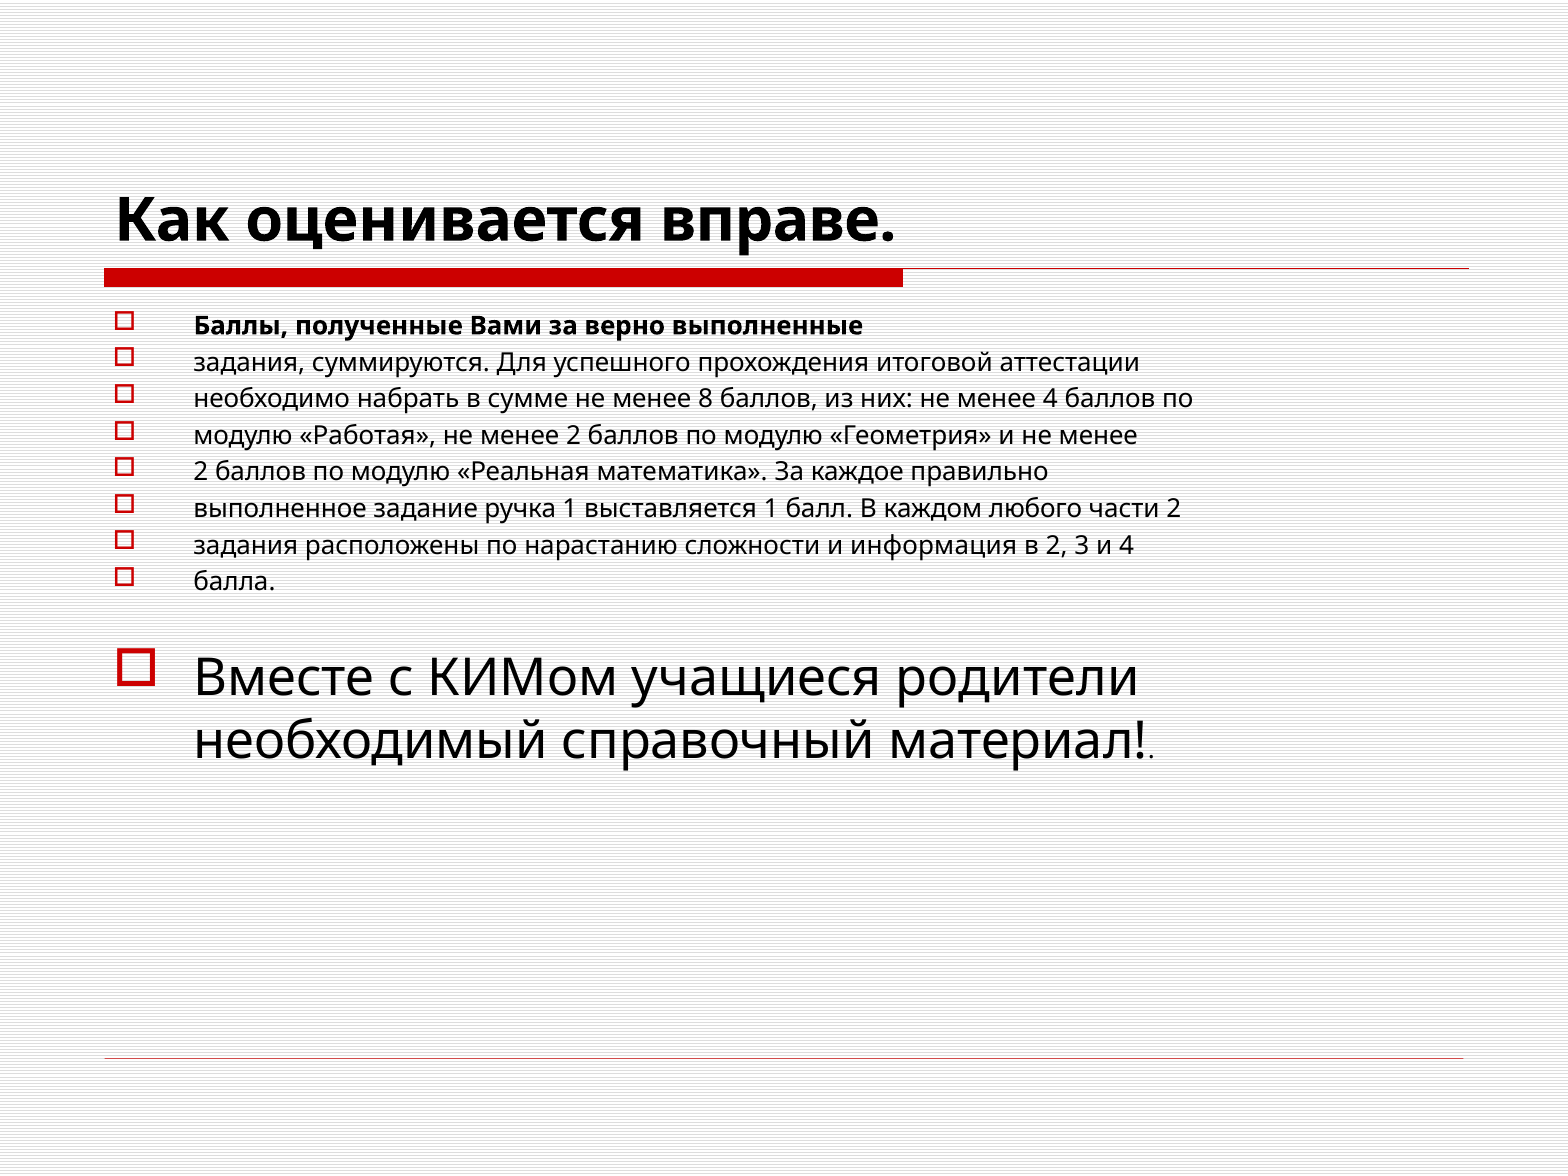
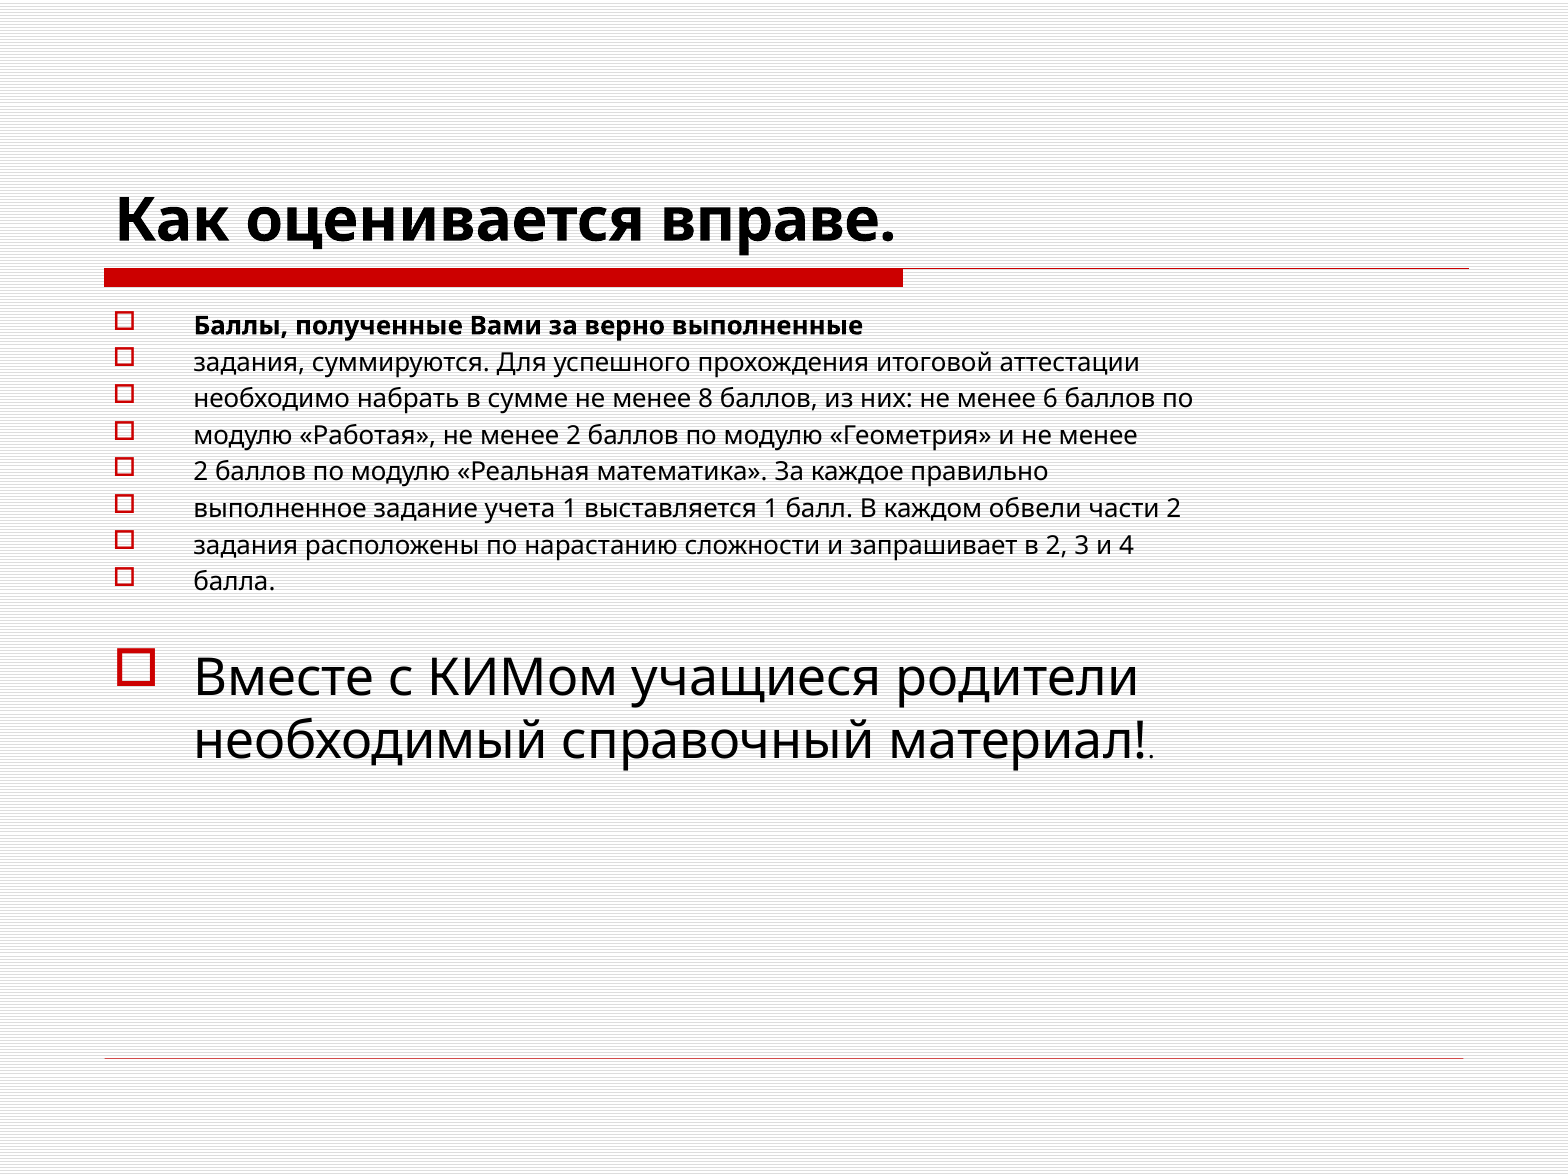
менее 4: 4 -> 6 (1050, 399)
ручка: ручка -> учета (520, 509)
любого: любого -> обвели (1035, 509)
информация: информация -> запрашивает (934, 545)
